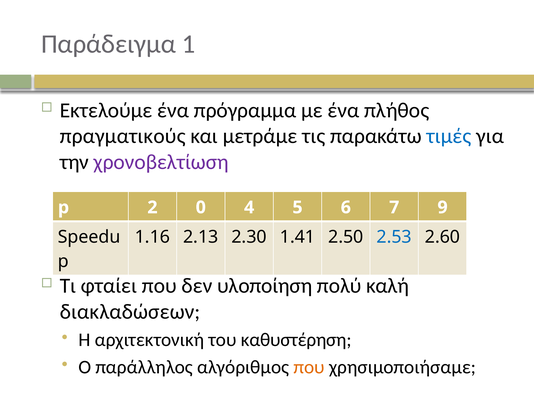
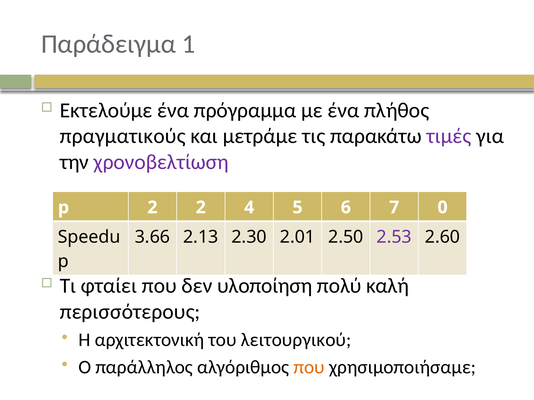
τιμές colour: blue -> purple (449, 136)
2 0: 0 -> 2 (201, 208)
9: 9 -> 0 (443, 208)
1.16: 1.16 -> 3.66 (152, 237)
1.41: 1.41 -> 2.01 (297, 237)
2.53 colour: blue -> purple (394, 237)
διακλαδώσεων: διακλαδώσεων -> περισσότερους (130, 312)
καθυστέρηση: καθυστέρηση -> λειτουργικού (296, 340)
